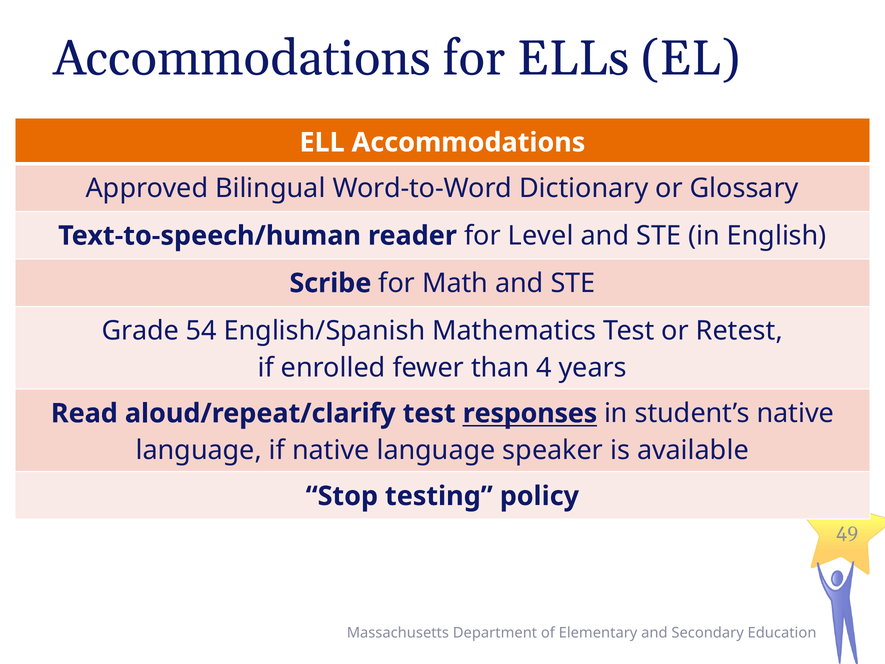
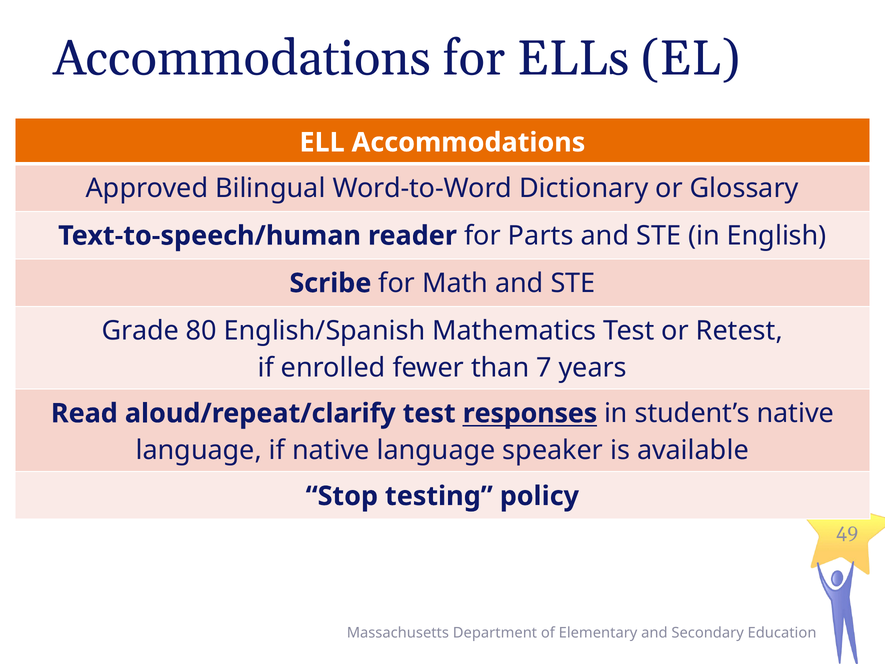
Level: Level -> Parts (541, 236)
54: 54 -> 80 (201, 331)
4: 4 -> 7 (544, 367)
